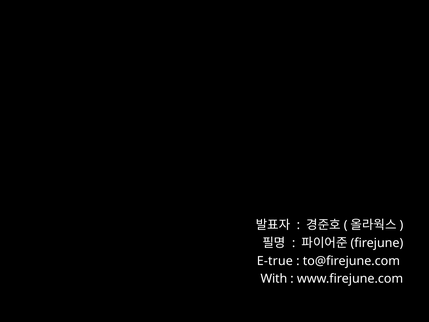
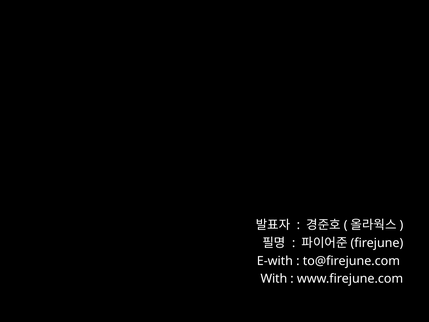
E-true: E-true -> E-with (275, 261)
